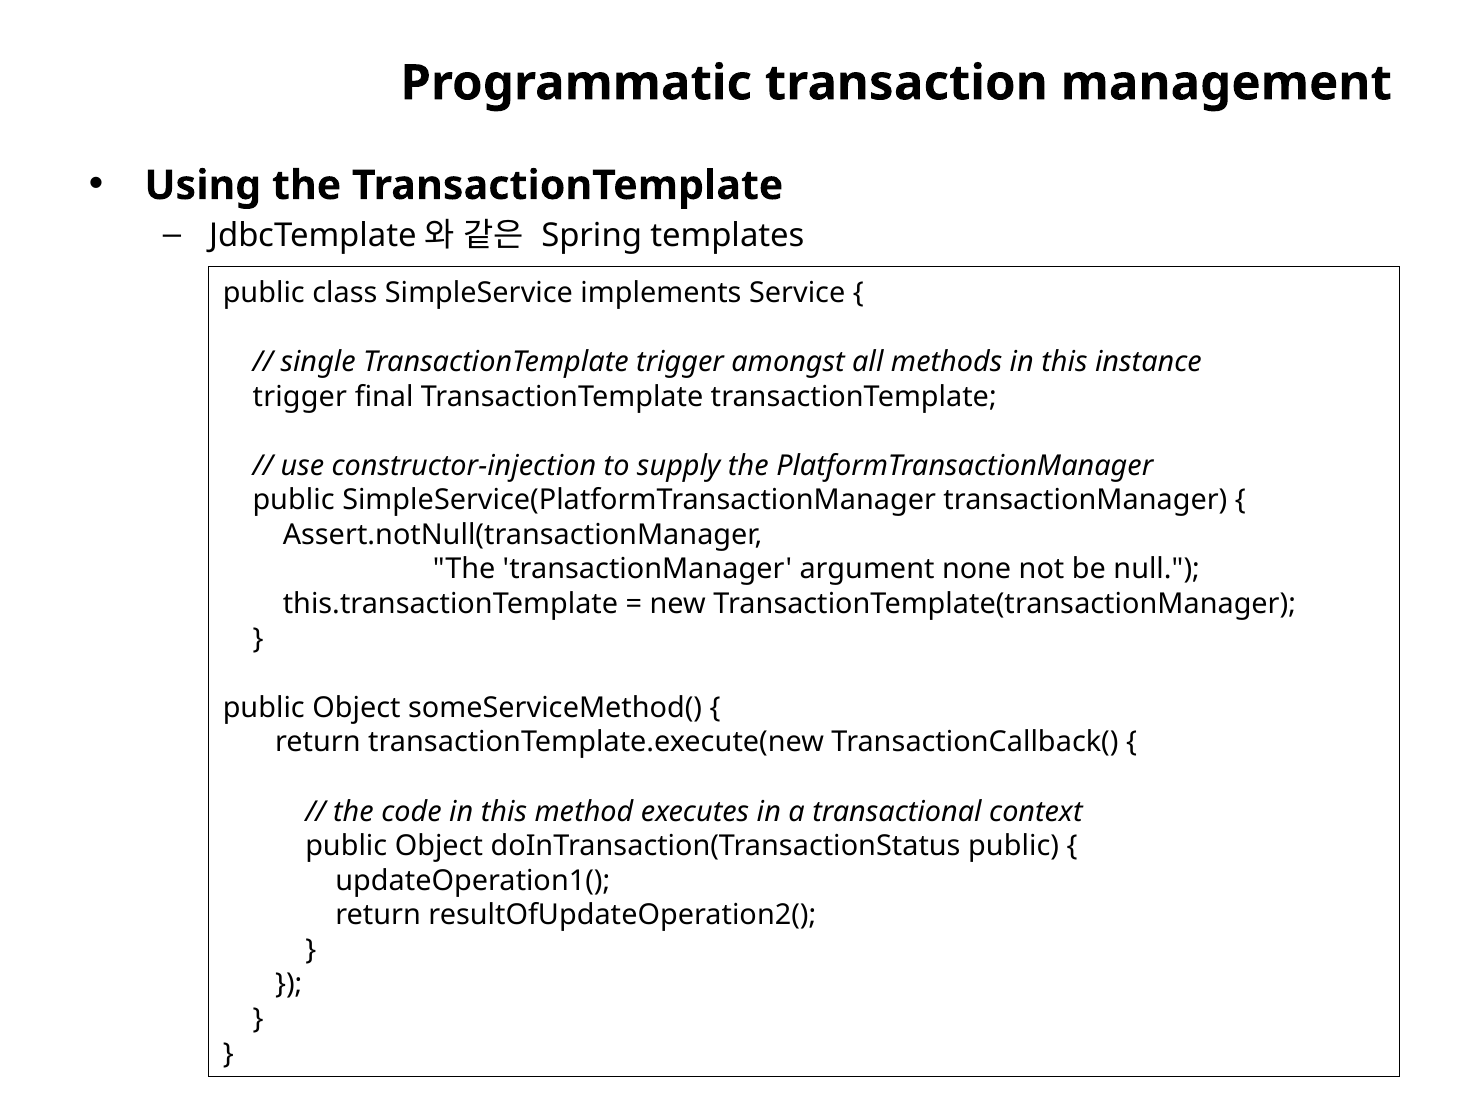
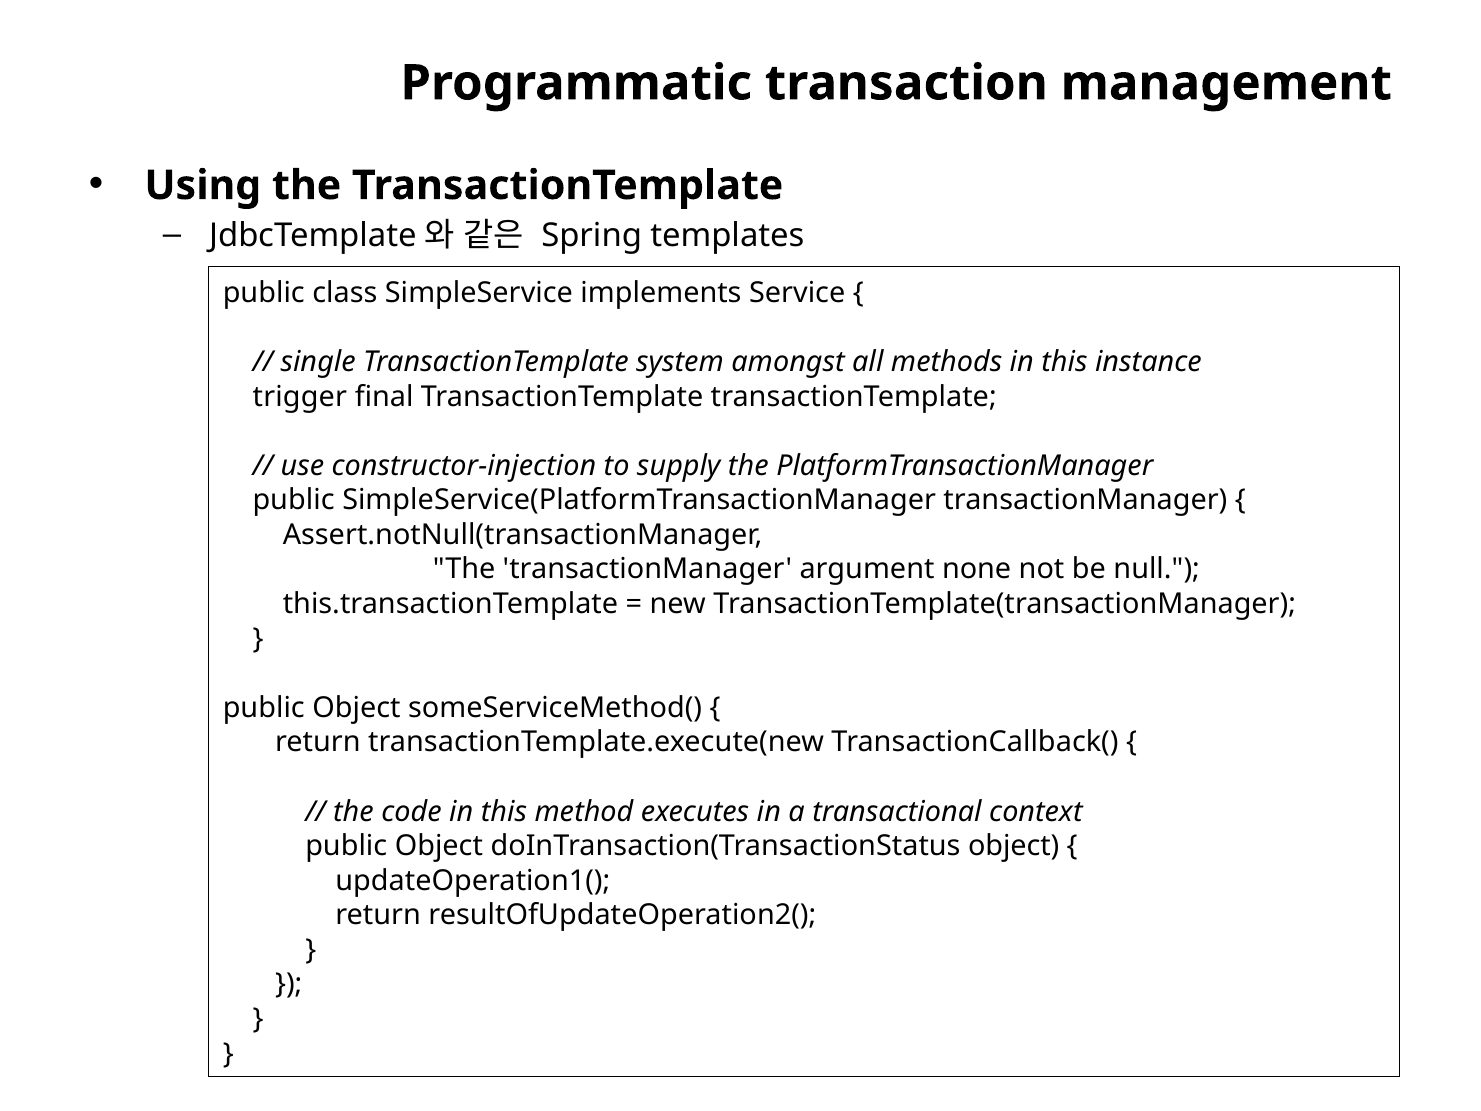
TransactionTemplate trigger: trigger -> system (680, 362)
doInTransaction(TransactionStatus public: public -> object (1014, 846)
